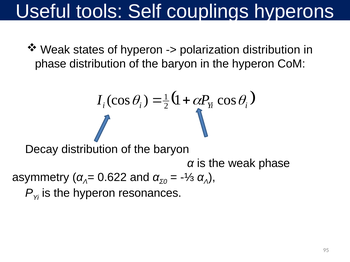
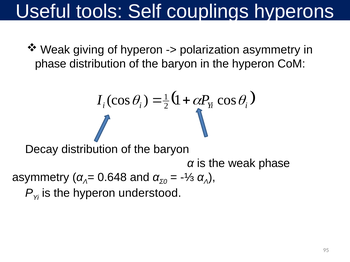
states: states -> giving (89, 50)
polarization distribution: distribution -> asymmetry (272, 50)
0.622: 0.622 -> 0.648 (112, 178)
resonances: resonances -> understood (150, 193)
